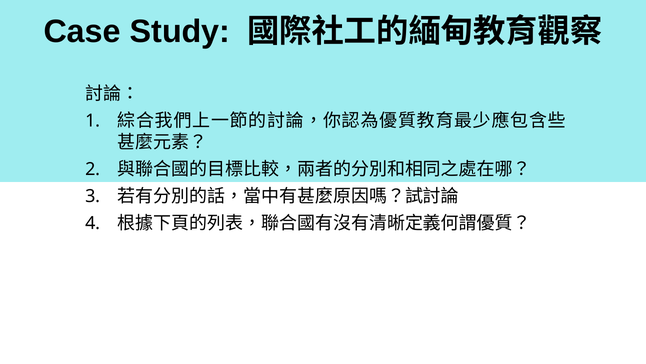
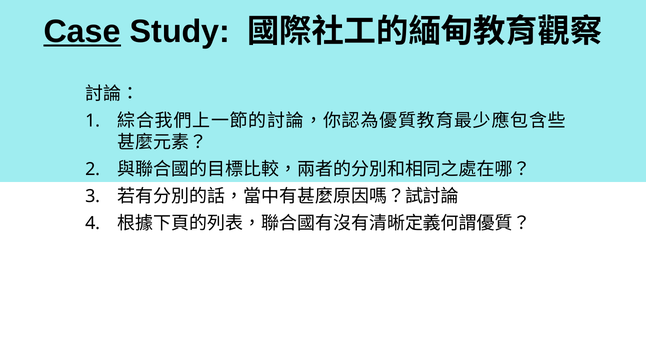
Case underline: none -> present (82, 31)
